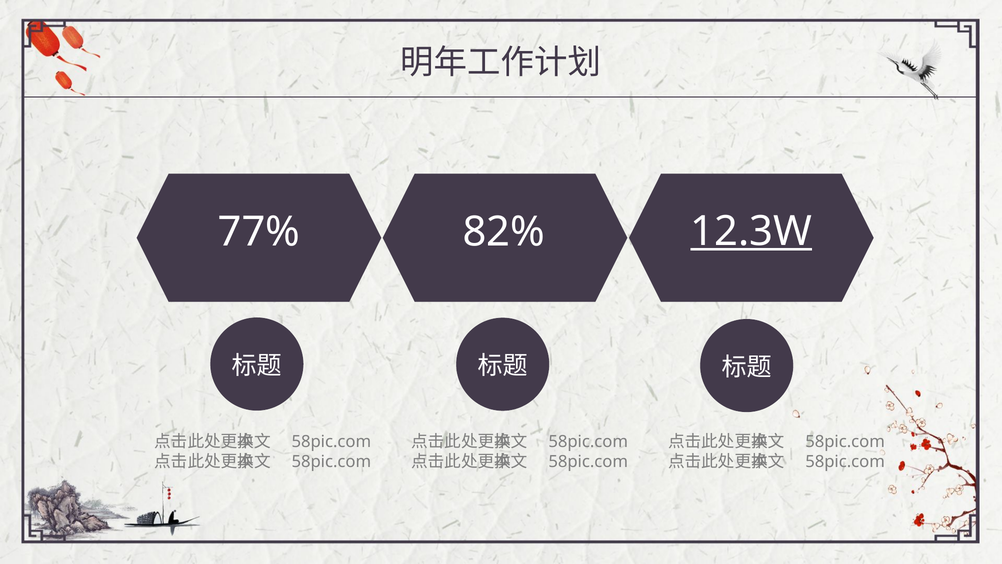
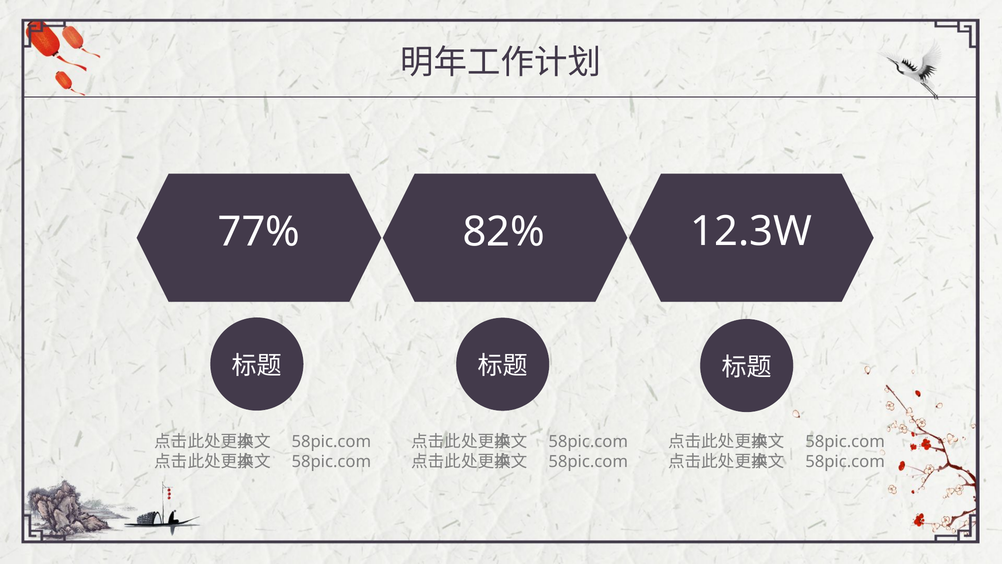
12.3W underline: present -> none (751, 231)
